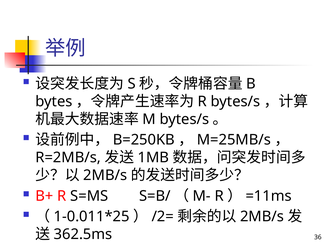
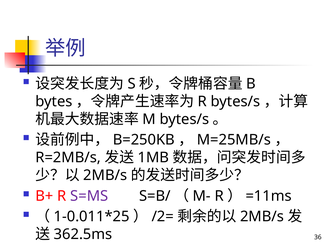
S=MS colour: black -> purple (89, 196)
